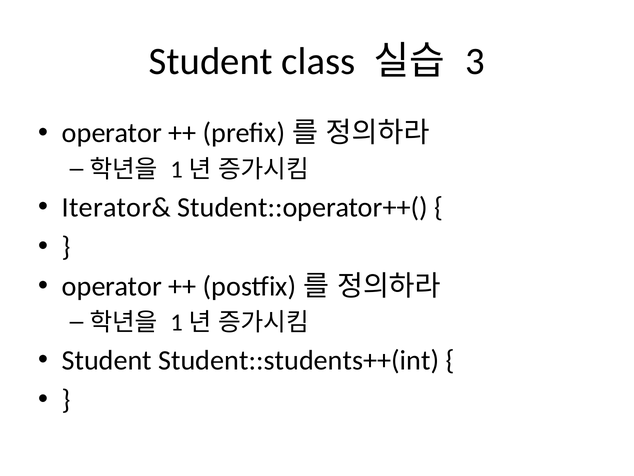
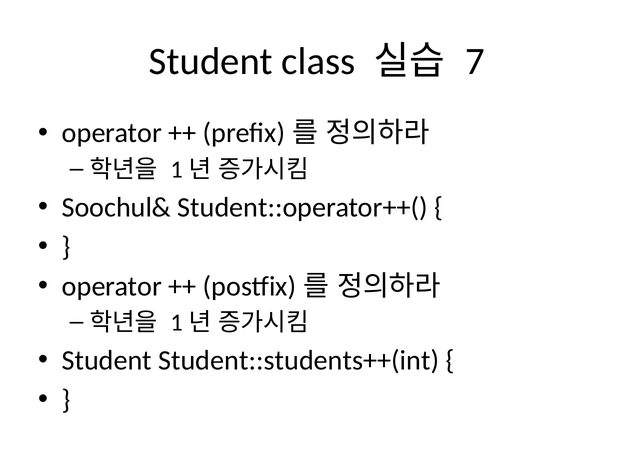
3: 3 -> 7 (475, 61)
Iterator&: Iterator& -> Soochul& (116, 207)
